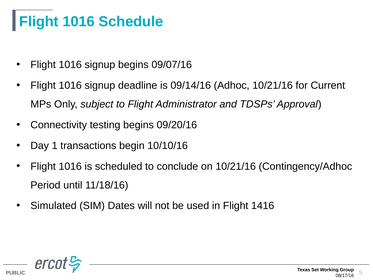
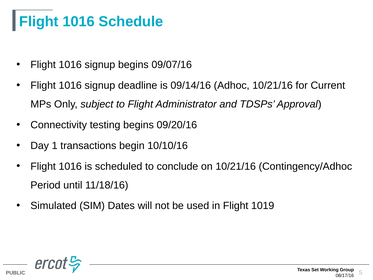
1416: 1416 -> 1019 (263, 206)
